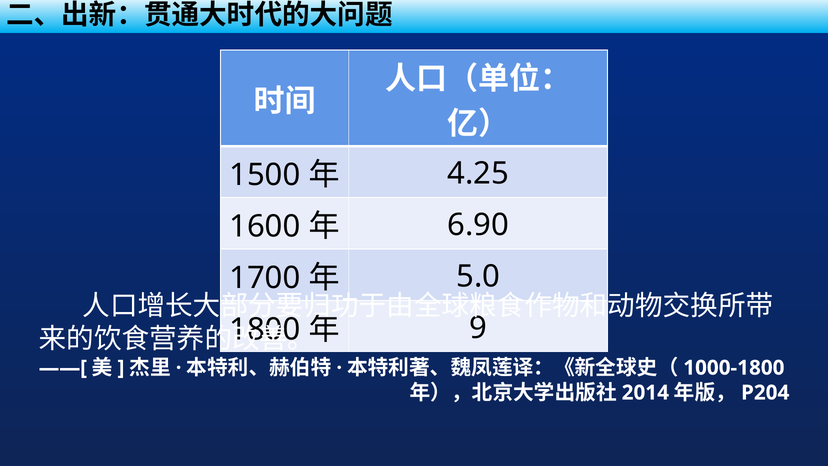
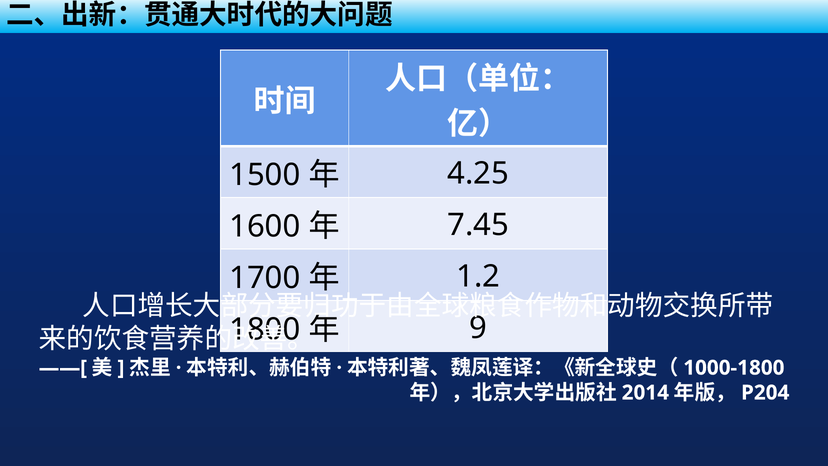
6.90: 6.90 -> 7.45 (478, 225)
5.0: 5.0 -> 1.2 (478, 276)
